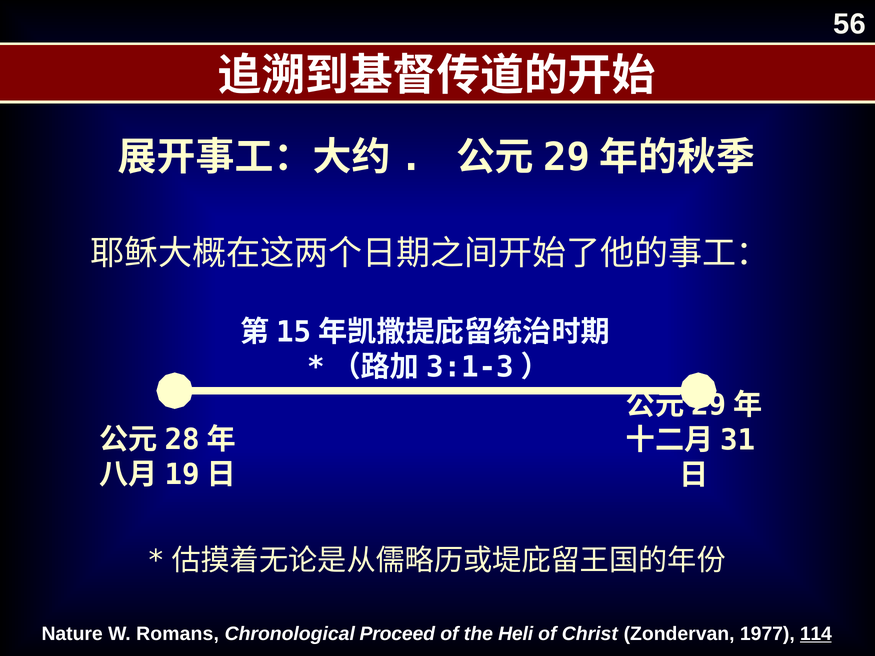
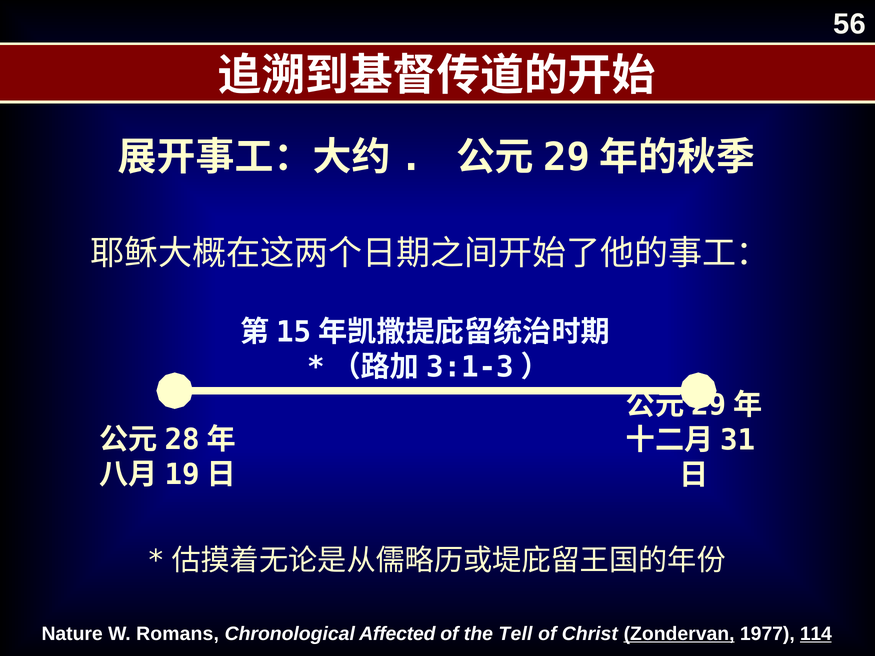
Proceed: Proceed -> Affected (397, 634)
Heli: Heli -> Tell (515, 634)
Zondervan underline: none -> present (679, 634)
